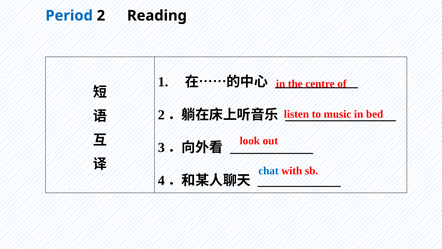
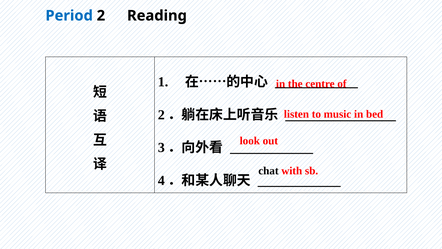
chat colour: blue -> black (268, 170)
